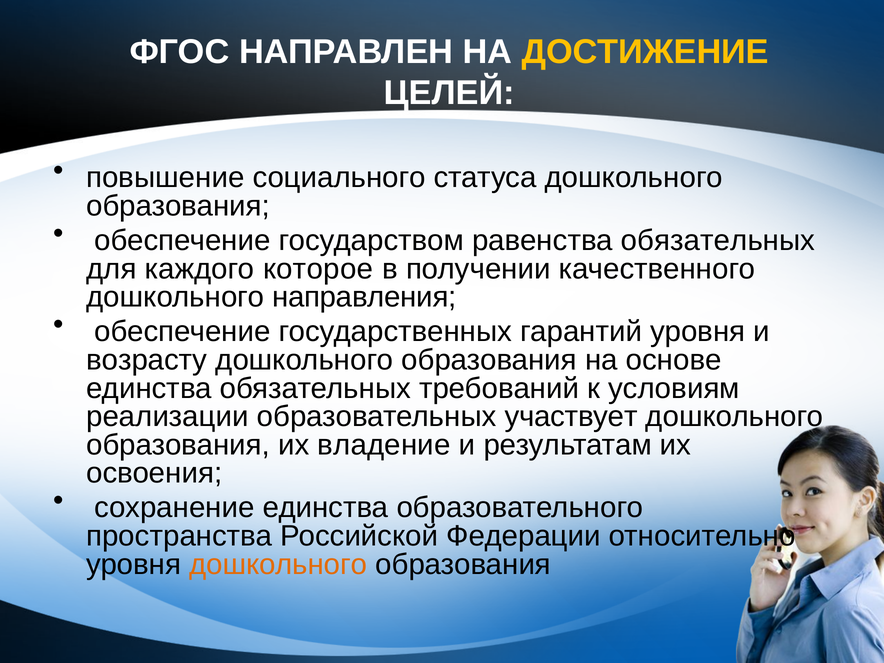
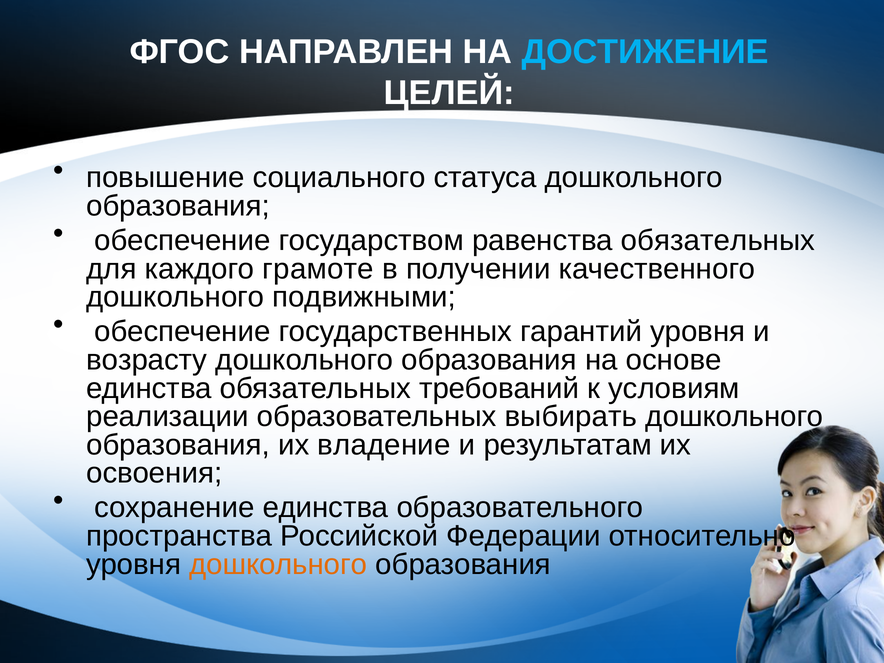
ДОСТИЖЕНИЕ colour: yellow -> light blue (645, 52)
которое: которое -> грамоте (318, 269)
направления: направления -> подвижными (364, 297)
участвует: участвует -> выбирать (571, 417)
